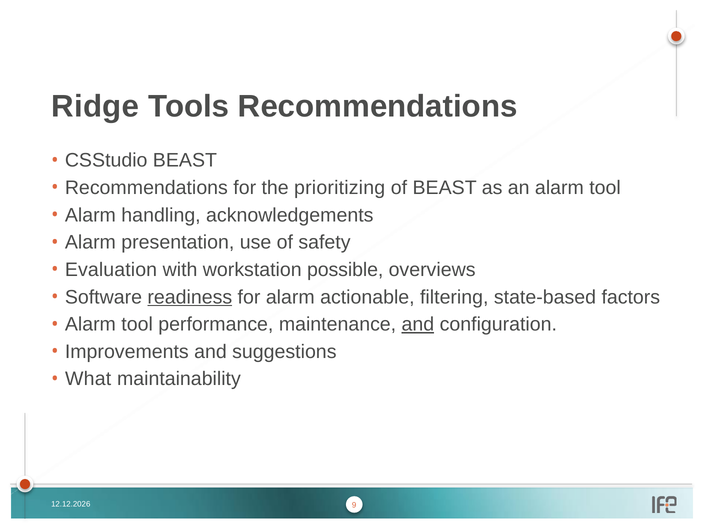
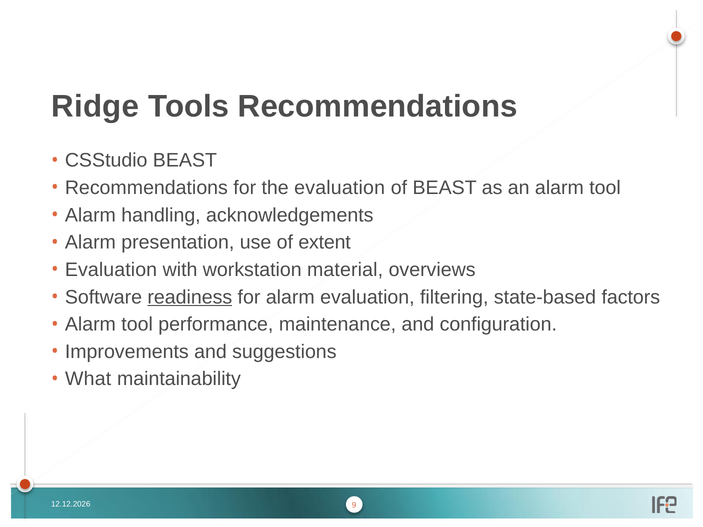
the prioritizing: prioritizing -> evaluation (340, 188)
safety: safety -> extent (325, 243)
possible: possible -> material (345, 270)
alarm actionable: actionable -> evaluation (367, 297)
and underline: present -> none (418, 325)
